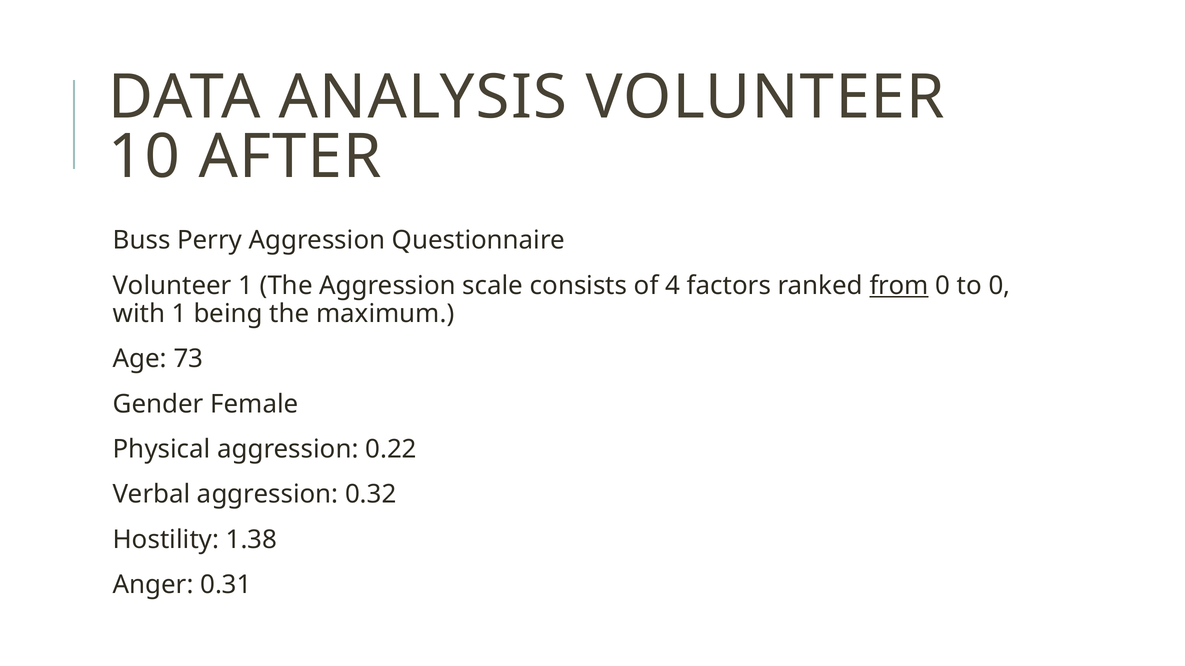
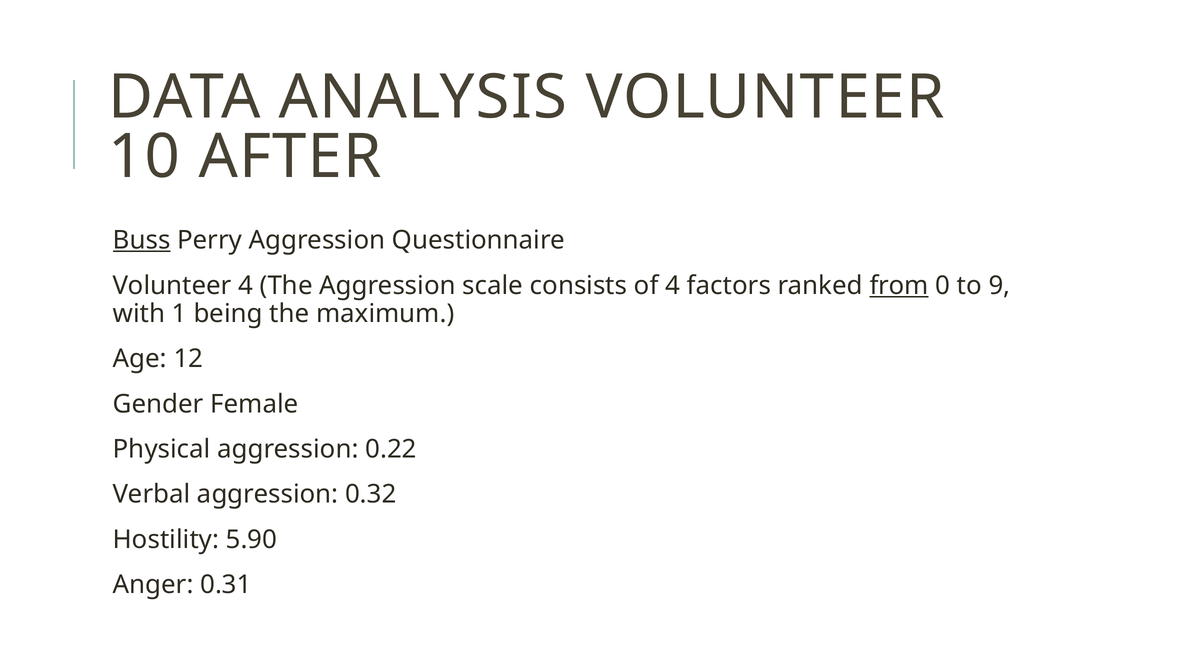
Buss underline: none -> present (142, 240)
Volunteer 1: 1 -> 4 (246, 286)
to 0: 0 -> 9 (999, 286)
73: 73 -> 12 (188, 359)
1.38: 1.38 -> 5.90 (251, 540)
